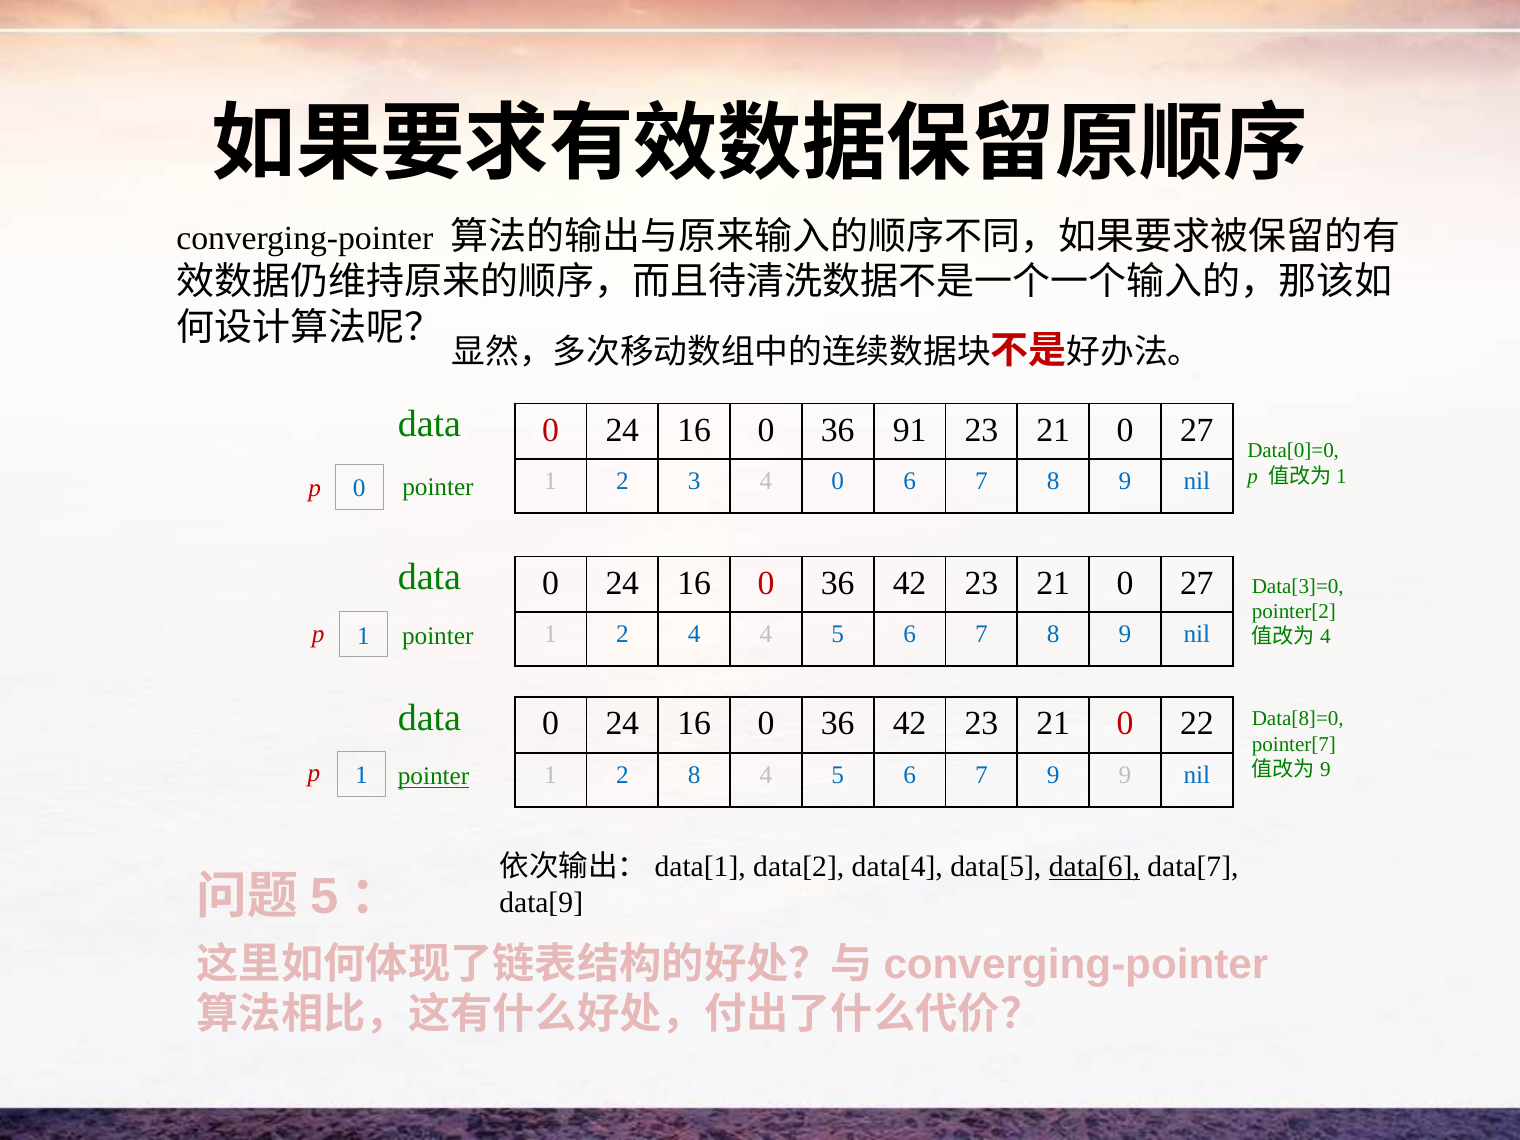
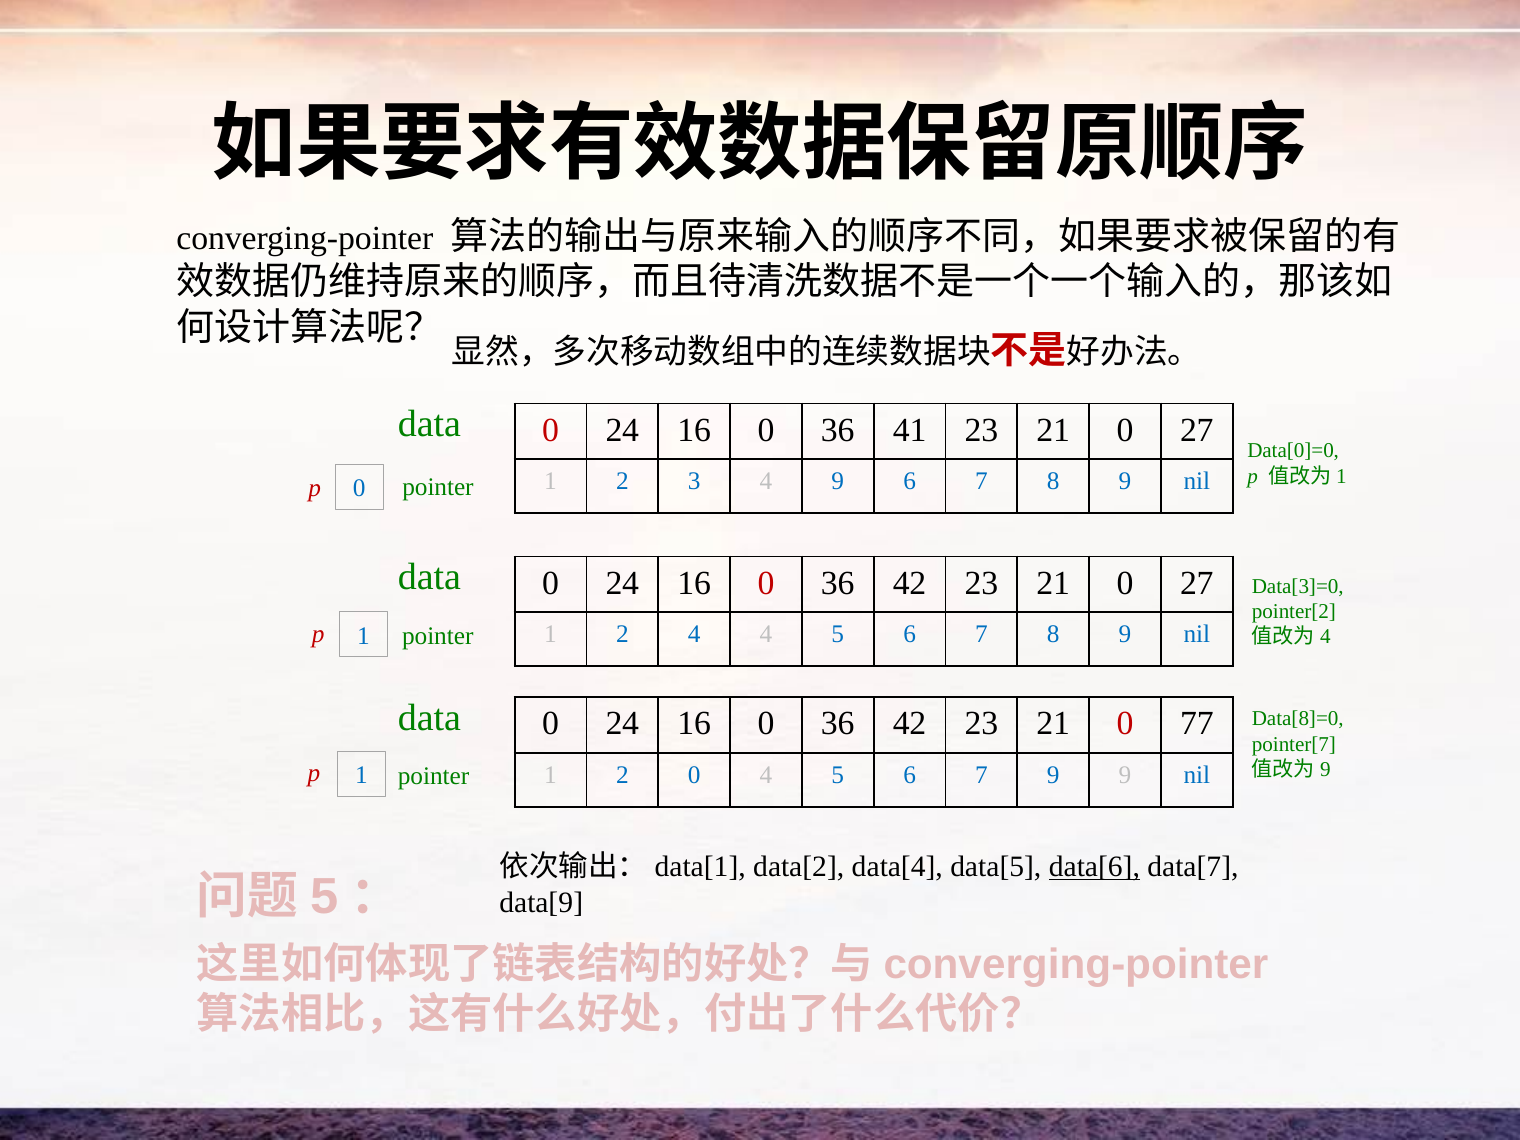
91: 91 -> 41 (910, 430)
4 0: 0 -> 9 (838, 481)
22: 22 -> 77 (1197, 724)
2 8: 8 -> 0 (694, 775)
pointer underline: present -> none (434, 776)
